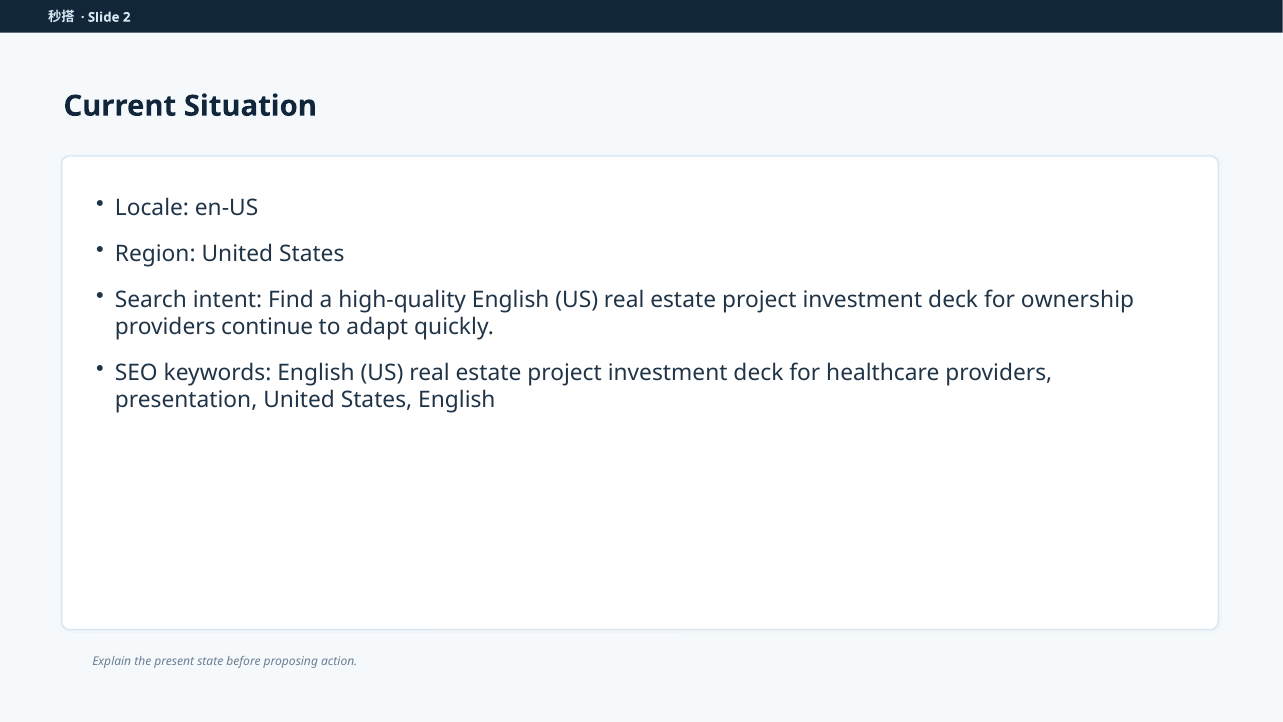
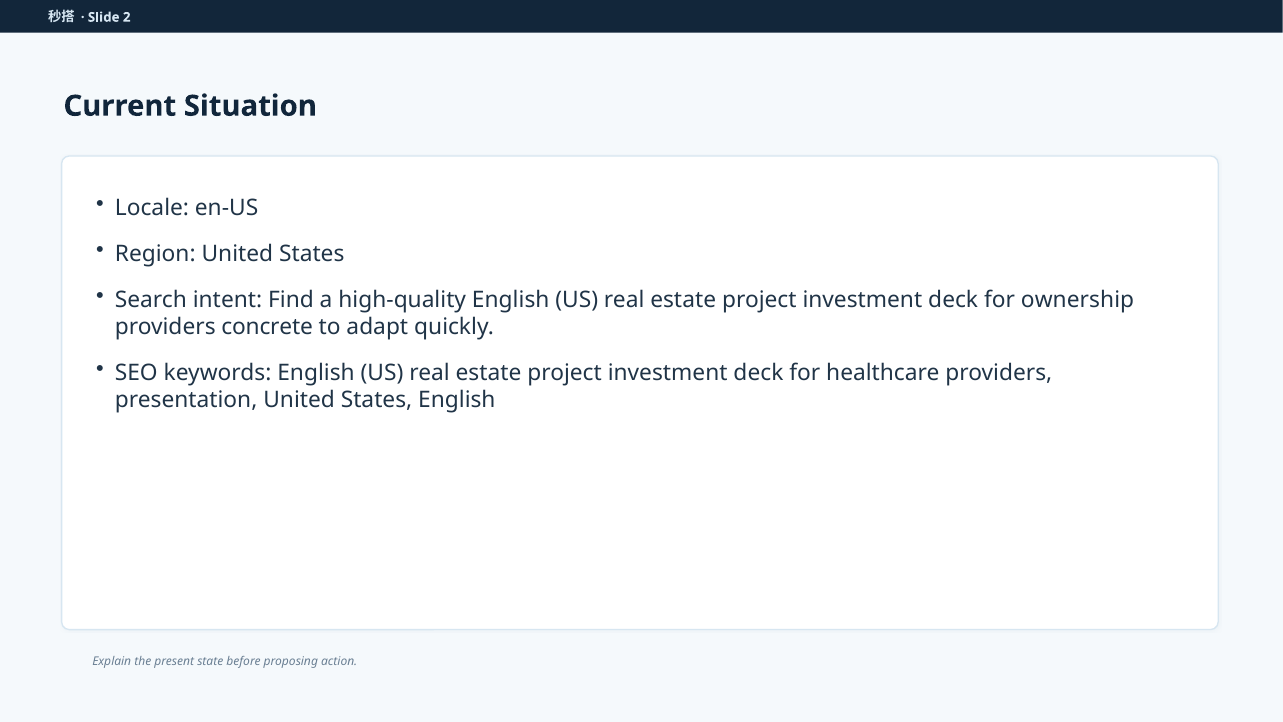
continue: continue -> concrete (267, 327)
